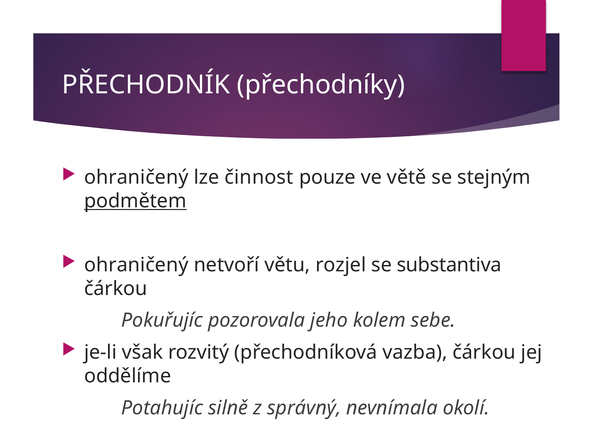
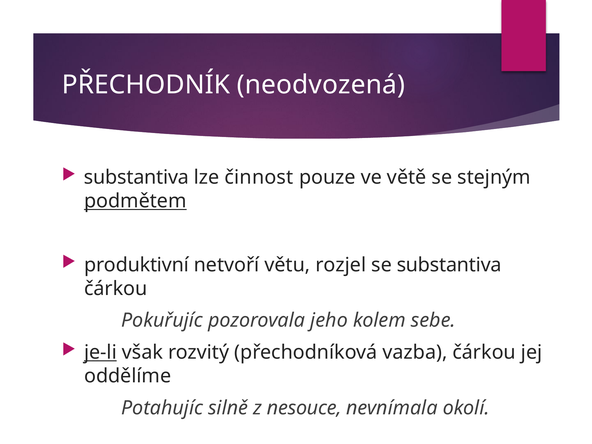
přechodníky: přechodníky -> neodvozená (321, 85)
ohraničený: ohraničený -> substantiva (136, 177)
ohraničený: ohraničený -> produktivní (136, 265)
je-li underline: none -> present (100, 352)
správný: správný -> nesouce (304, 408)
